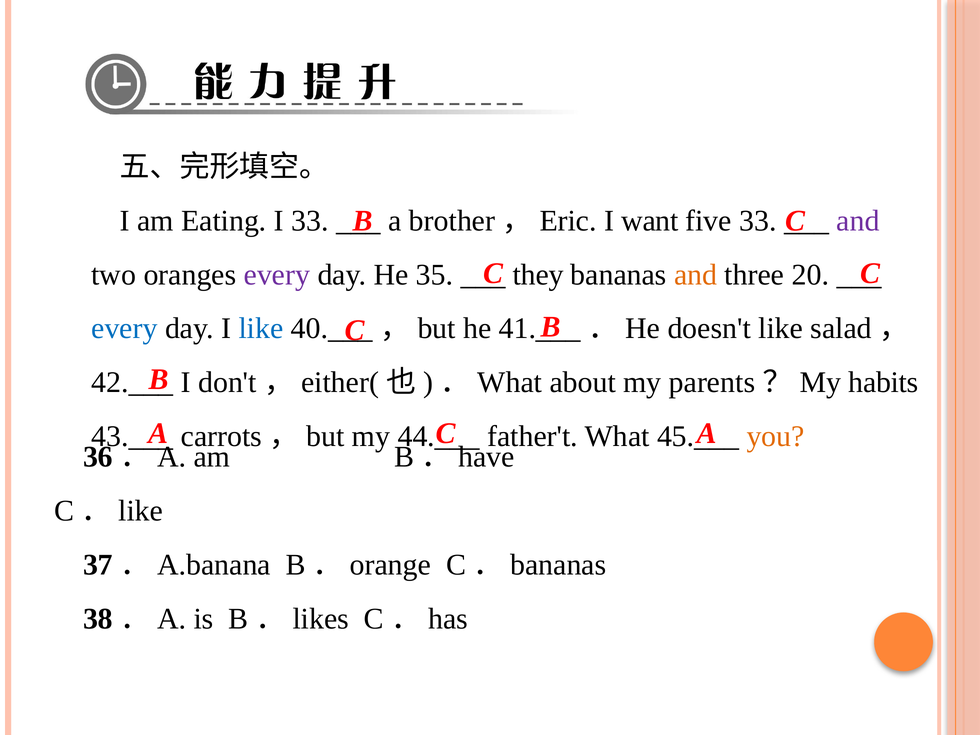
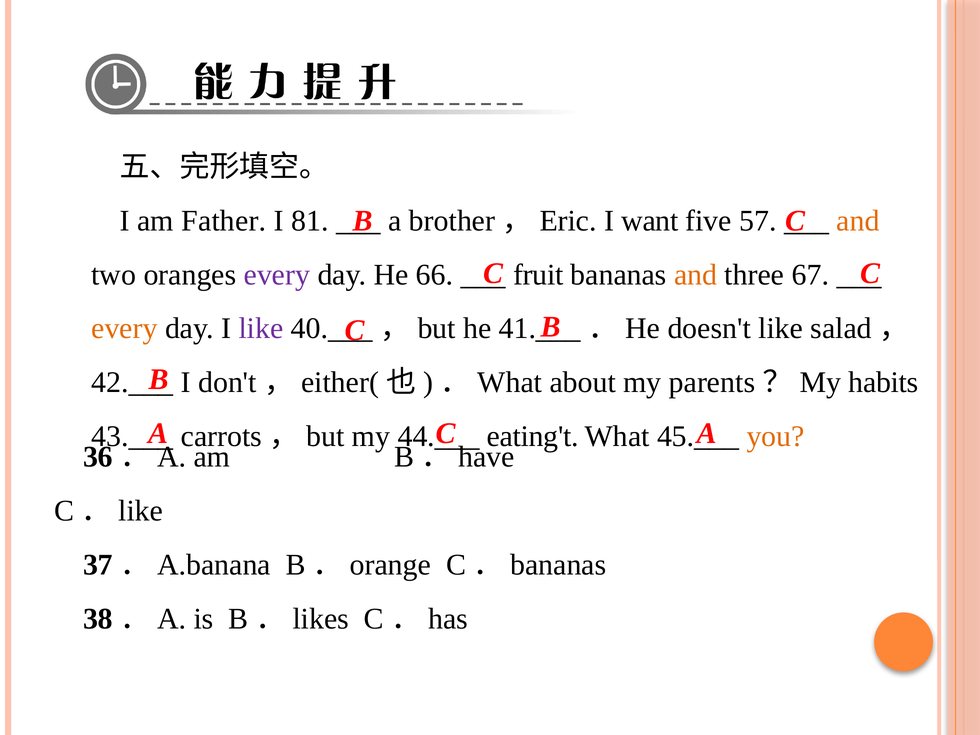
Eating: Eating -> Father (224, 221)
I 33: 33 -> 81 (310, 221)
five 33: 33 -> 57 (758, 221)
and colour: purple -> orange (858, 221)
35: 35 -> 66 (435, 275)
they: they -> fruit (538, 275)
20: 20 -> 67 (810, 275)
every colour: blue -> orange (124, 329)
like colour: blue -> purple (261, 329)
father't: father't -> eating't (533, 436)
